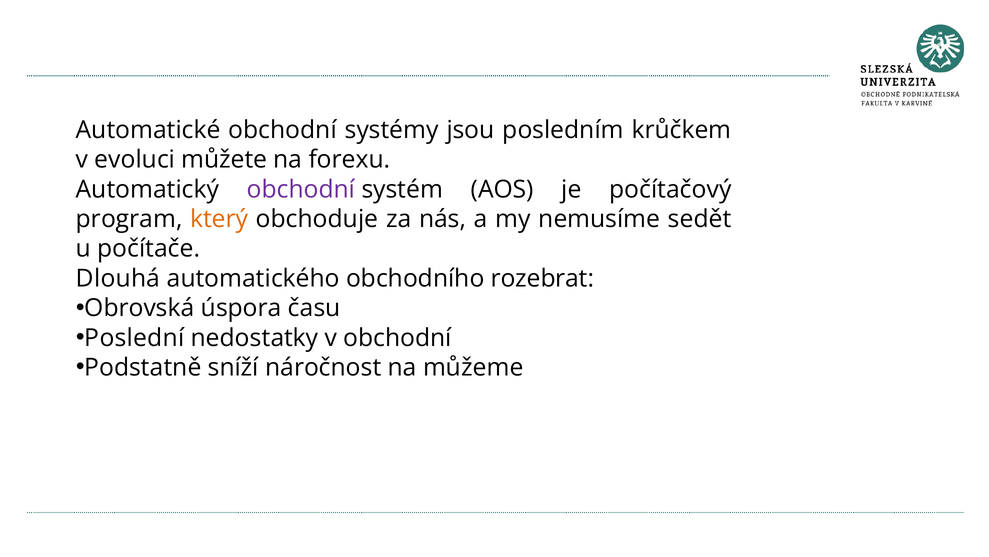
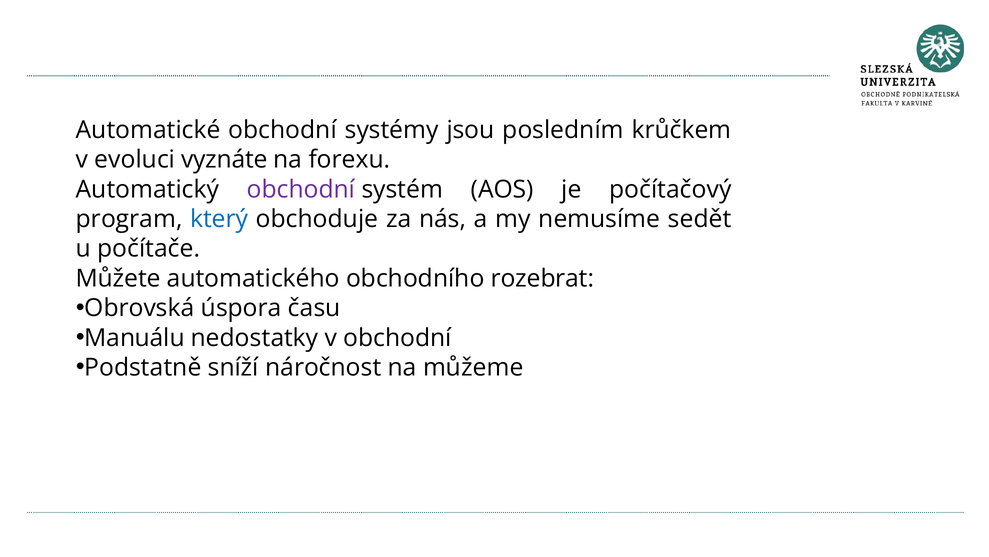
můžete: můžete -> vyznáte (224, 160)
který colour: orange -> blue (219, 219)
Dlouhá: Dlouhá -> Můžete (118, 278)
Poslední: Poslední -> Manuálu (135, 338)
